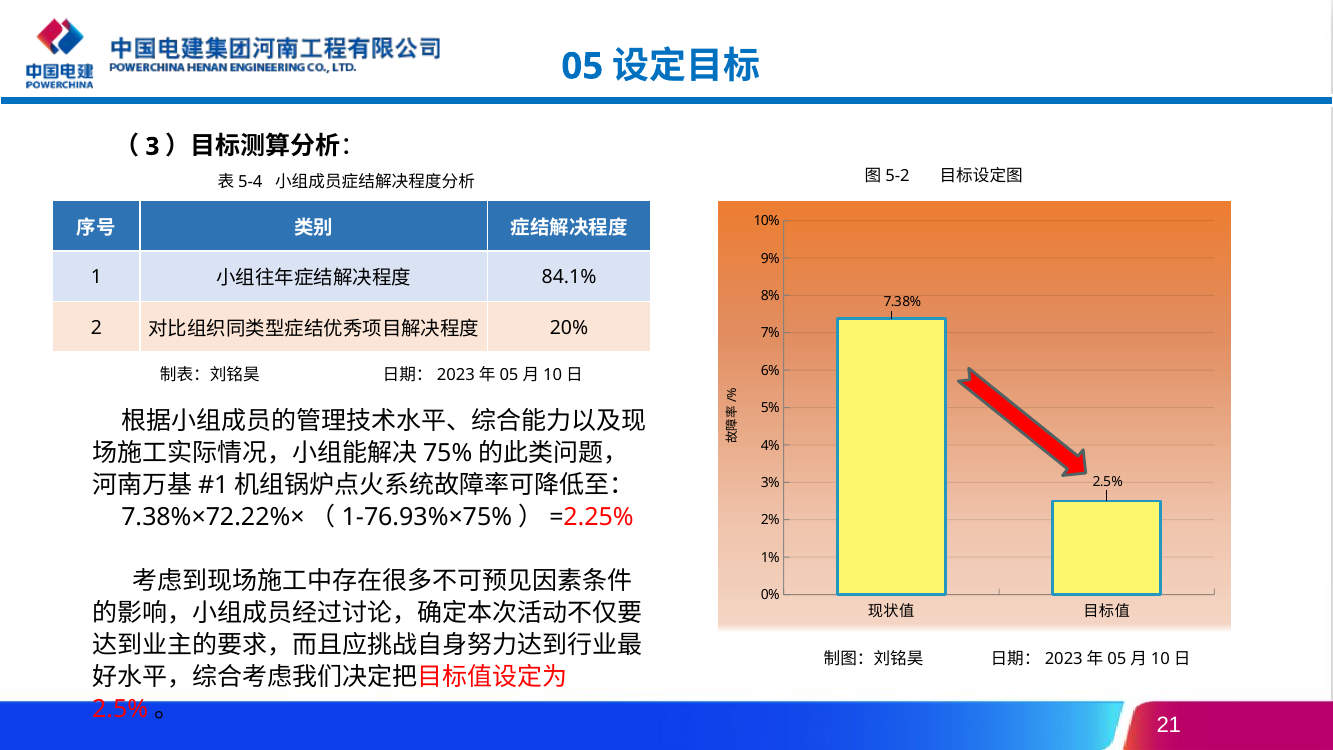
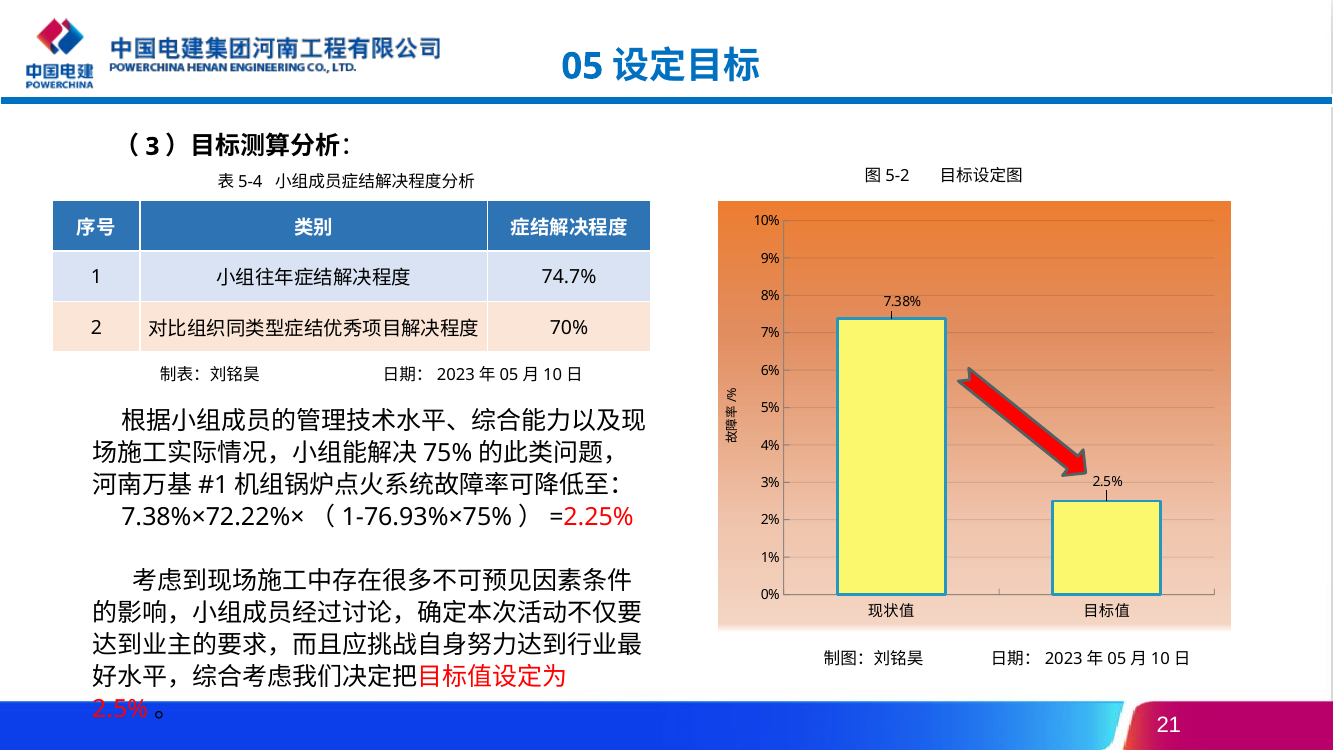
84.1%: 84.1% -> 74.7% (569, 277)
20%: 20% -> 70% (569, 328)
